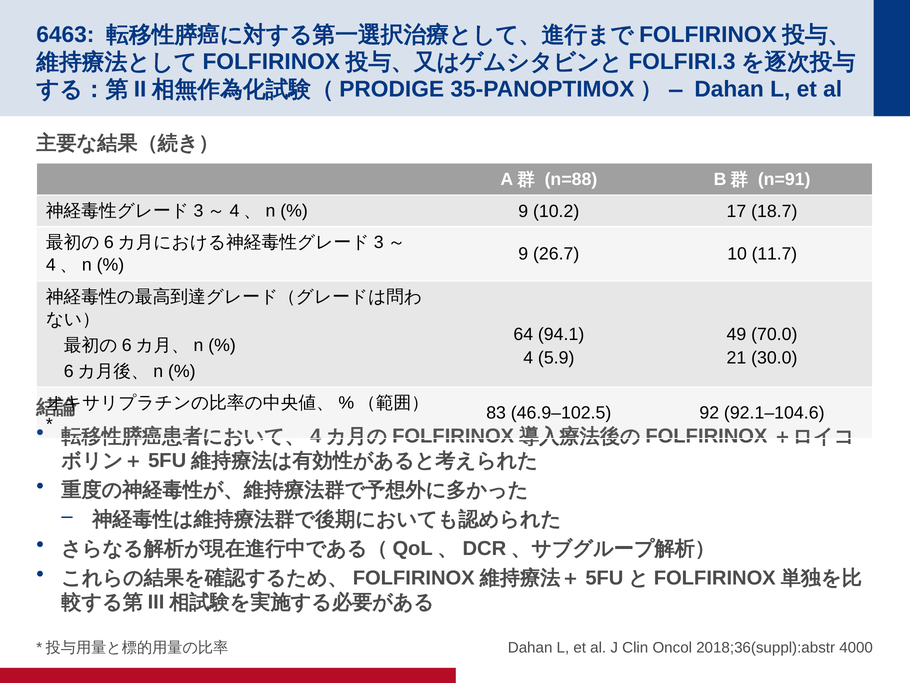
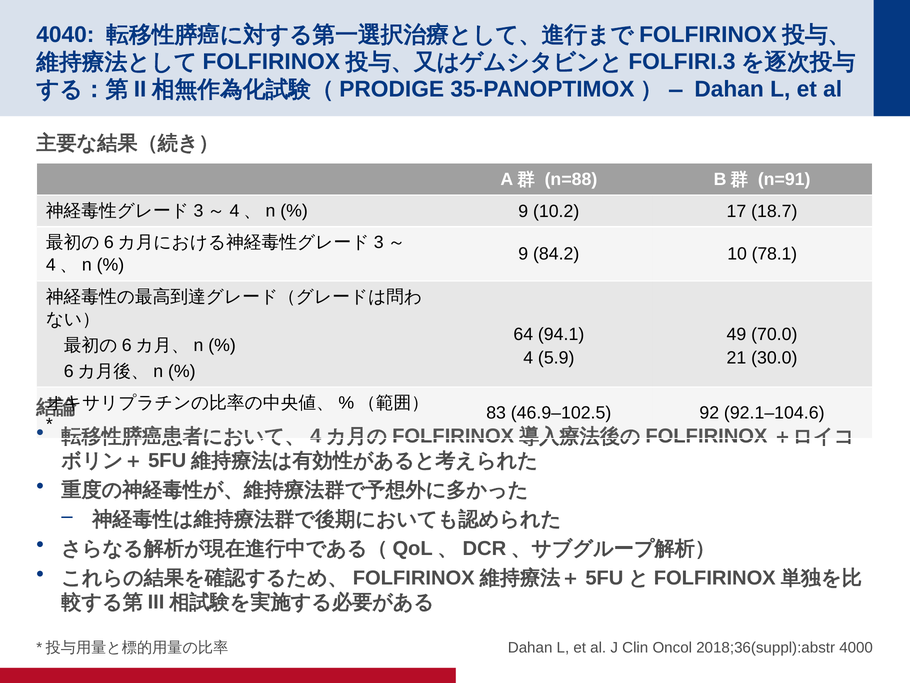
6463: 6463 -> 4040 (65, 35)
26.7: 26.7 -> 84.2 (556, 254)
11.7: 11.7 -> 78.1 (774, 254)
